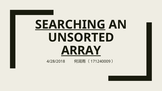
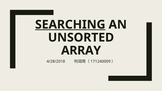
ARRAY underline: present -> none (81, 51)
